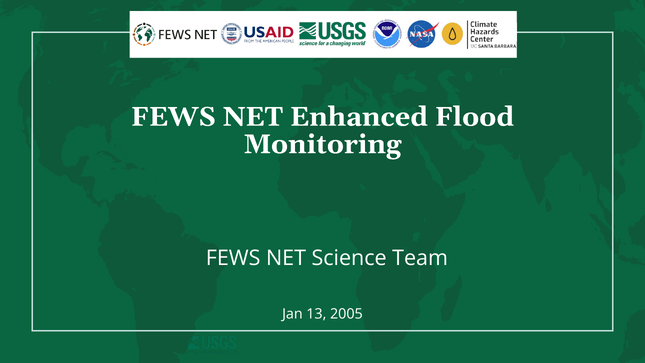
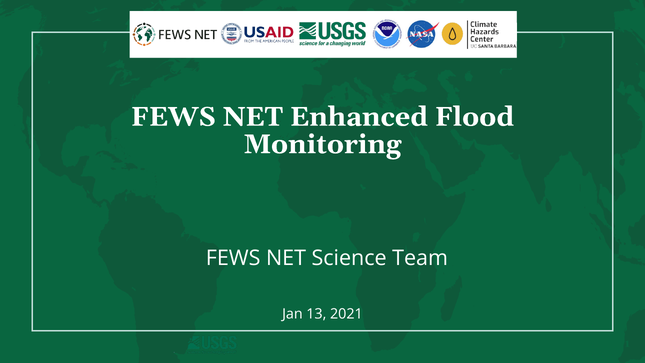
2005: 2005 -> 2021 (346, 314)
